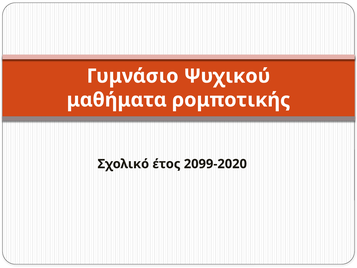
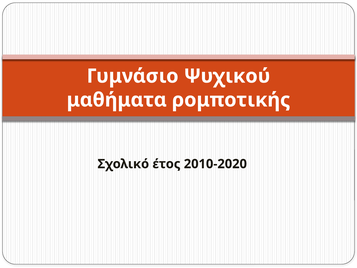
2099-2020: 2099-2020 -> 2010-2020 (215, 164)
